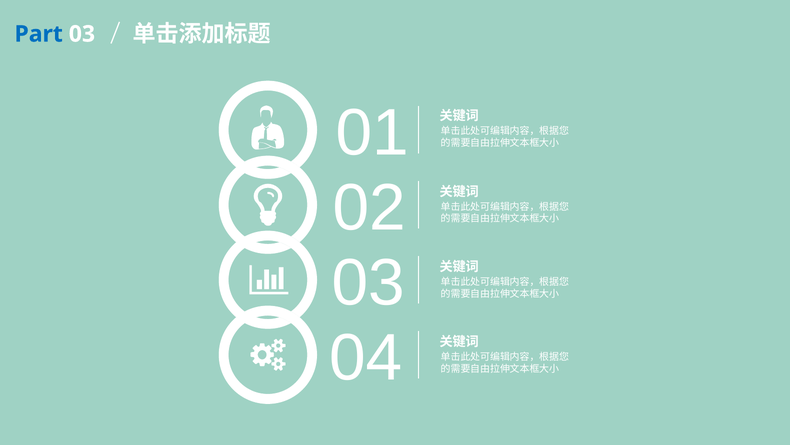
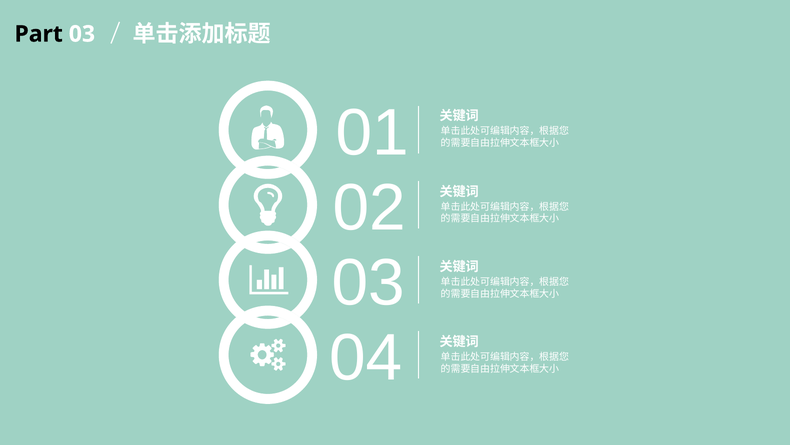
Part colour: blue -> black (39, 34)
